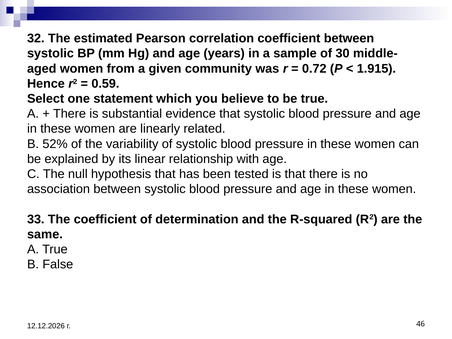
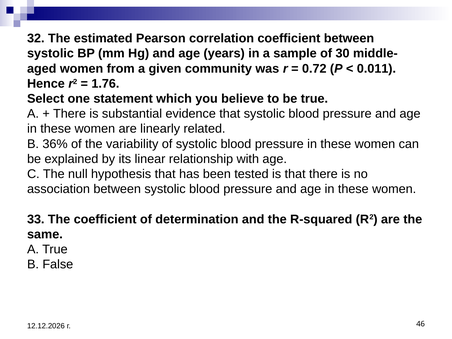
1.915: 1.915 -> 0.011 (376, 69)
0.59: 0.59 -> 1.76 (105, 84)
52%: 52% -> 36% (55, 144)
